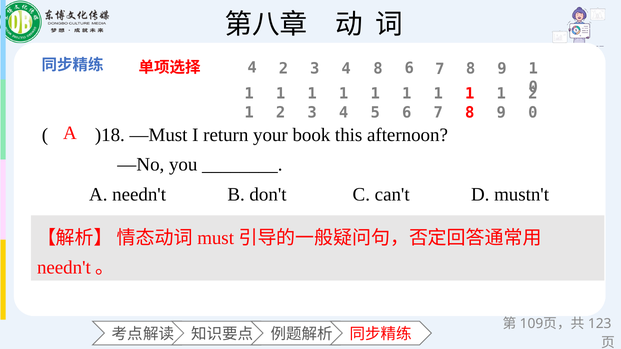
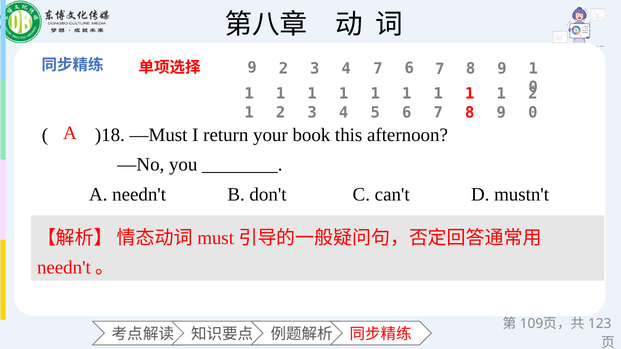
4: 4 -> 9 (252, 68)
4 8: 8 -> 7 (378, 69)
